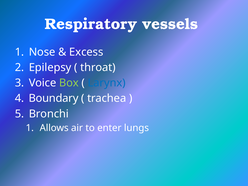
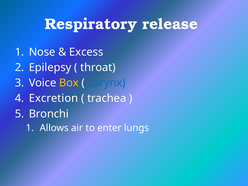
vessels: vessels -> release (170, 24)
Box colour: light green -> yellow (69, 83)
Boundary: Boundary -> Excretion (53, 98)
